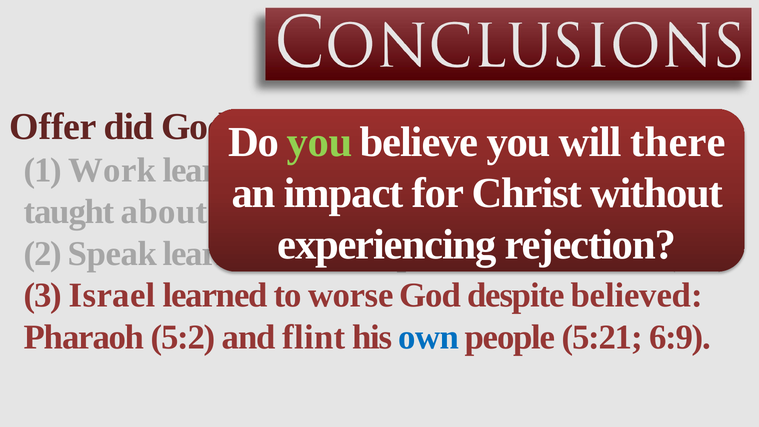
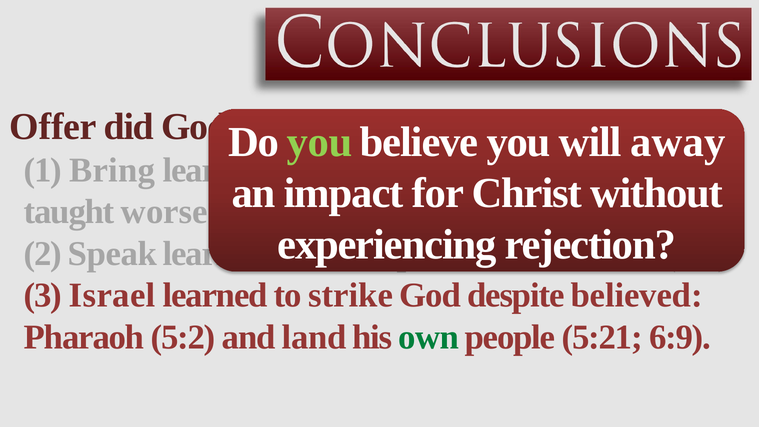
there: there -> away (678, 142)
Work: Work -> Bring (112, 170)
about: about -> worse (164, 212)
worse: worse -> strike (351, 295)
flint: flint -> land (314, 337)
own colour: blue -> green (429, 337)
